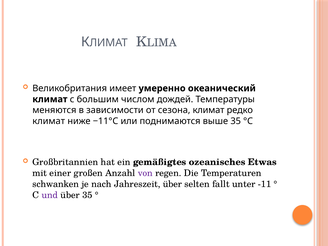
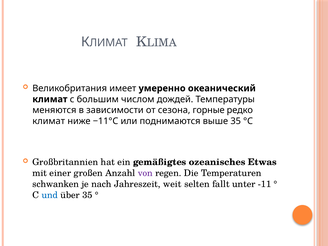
сезона климат: климат -> горные (209, 110)
Jahreszeit über: über -> weit (172, 184)
und colour: purple -> blue (50, 195)
